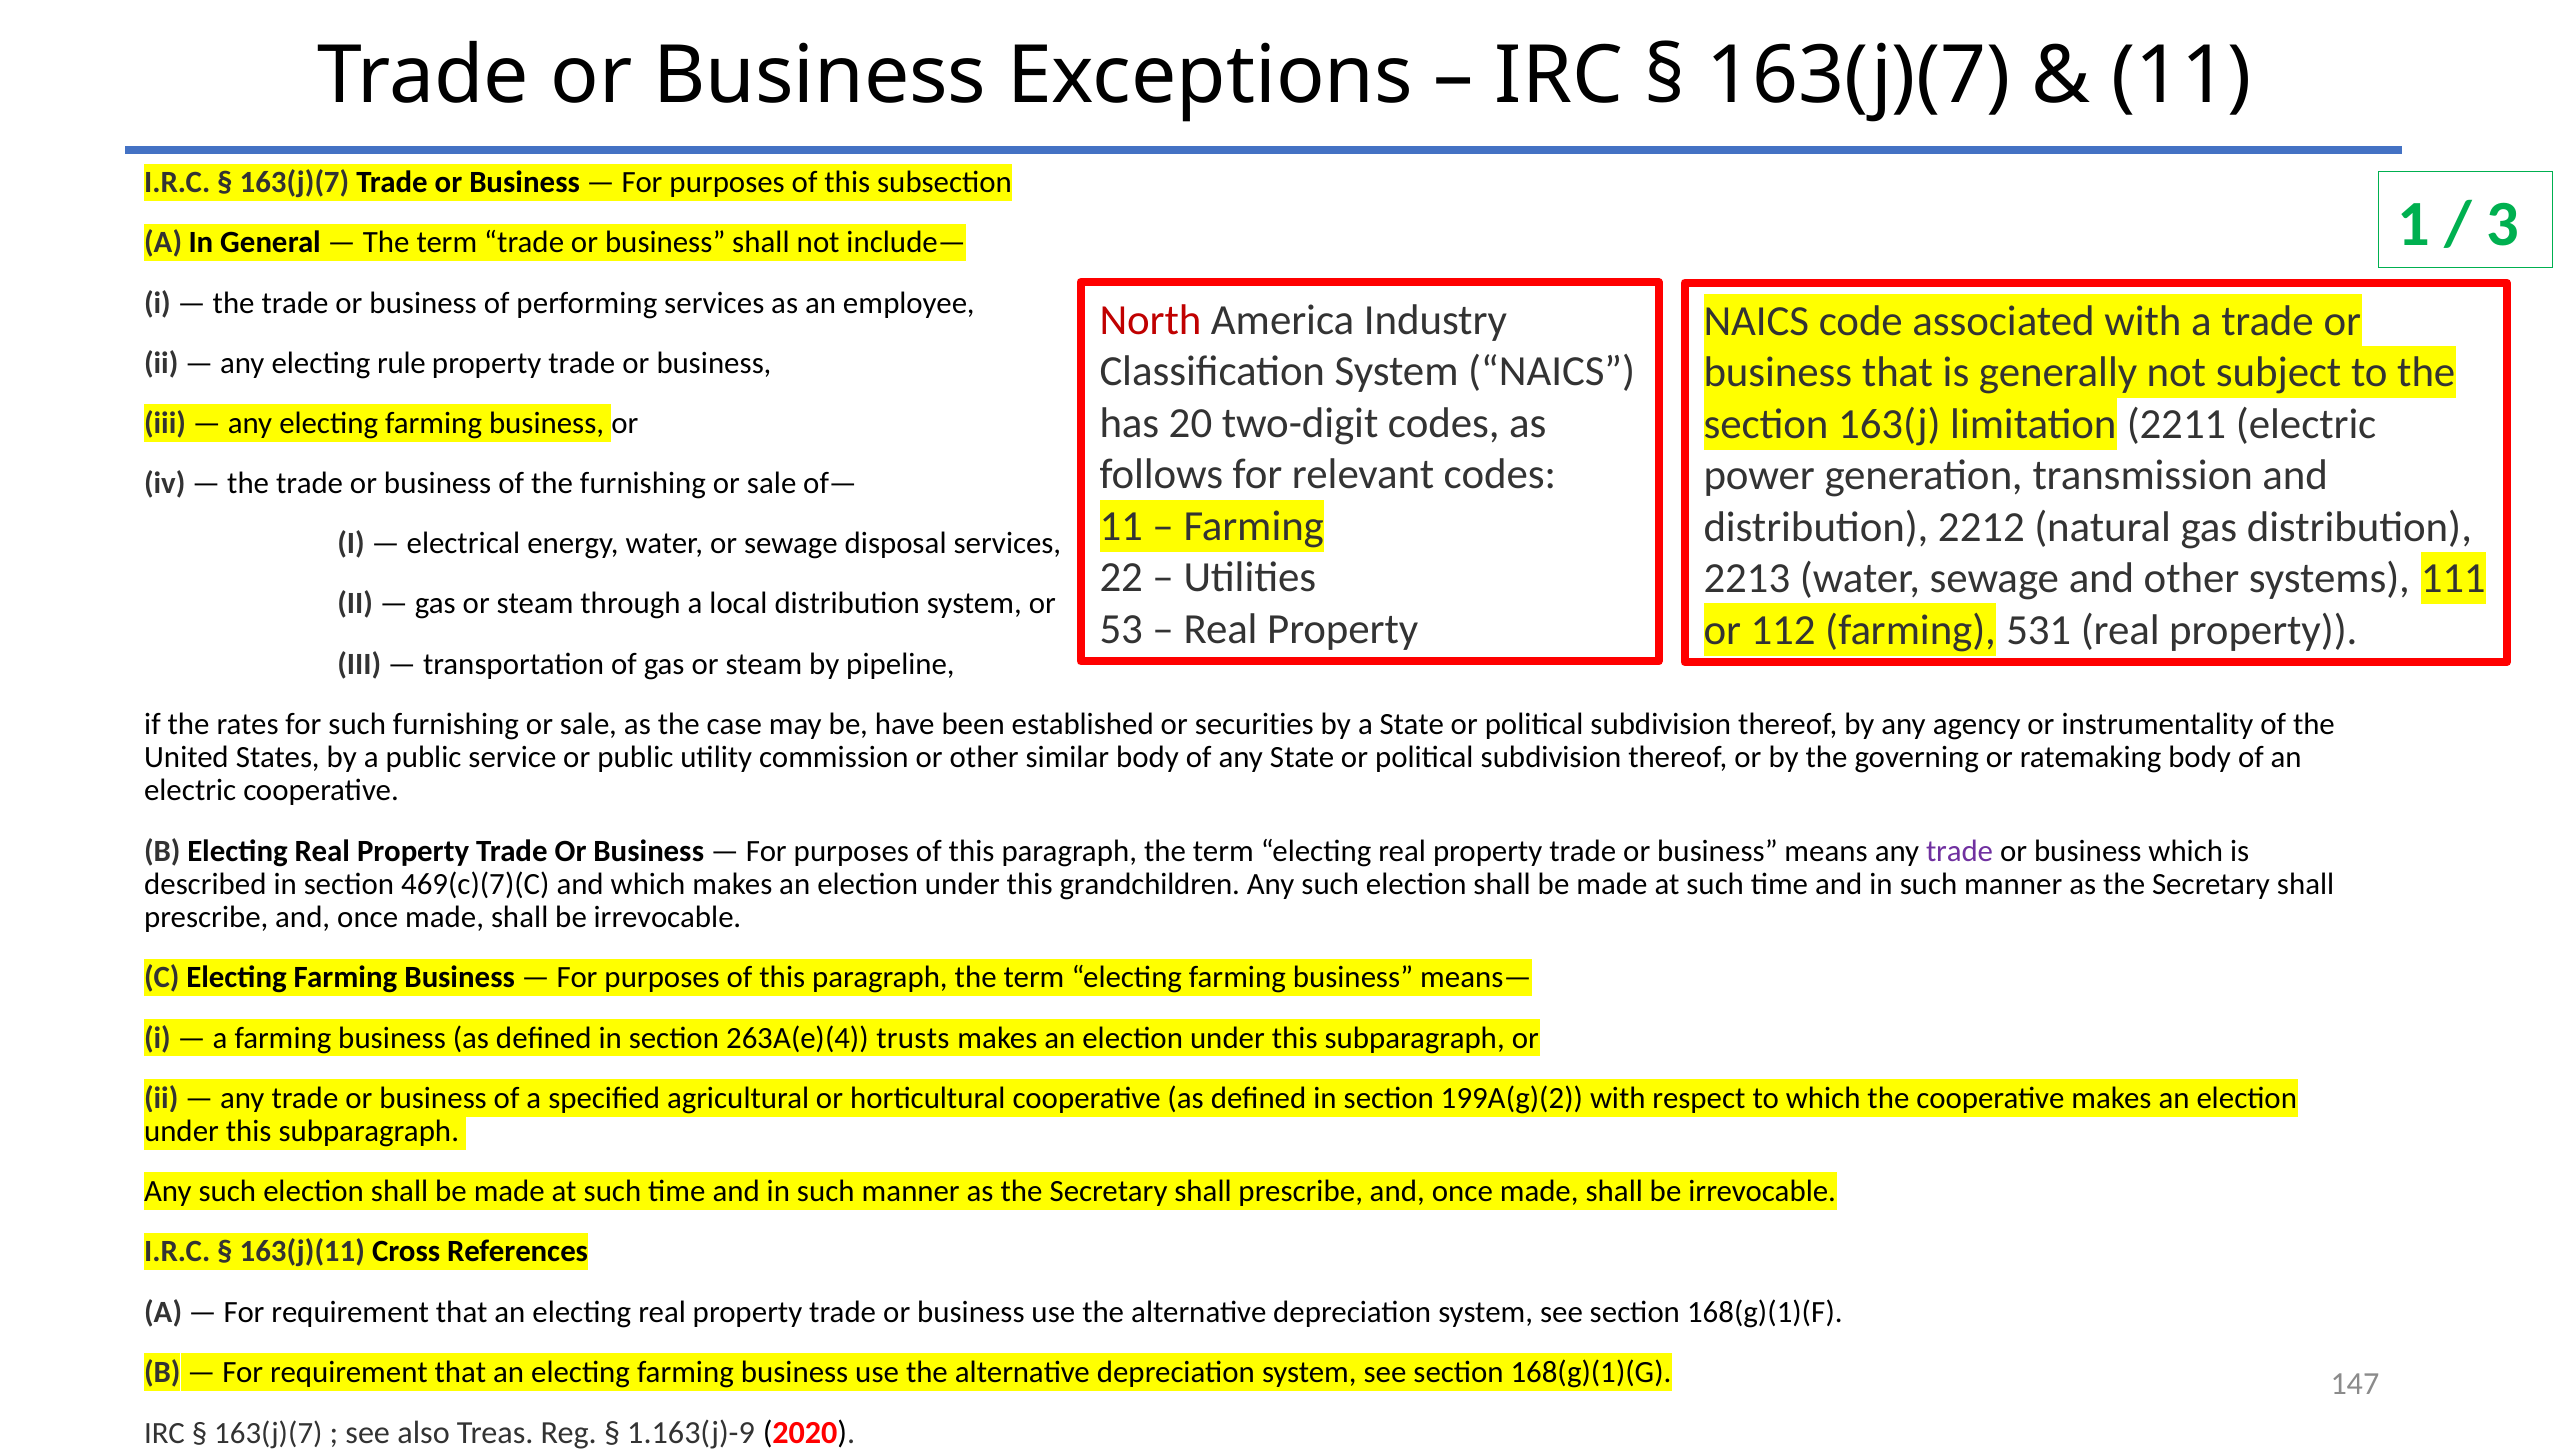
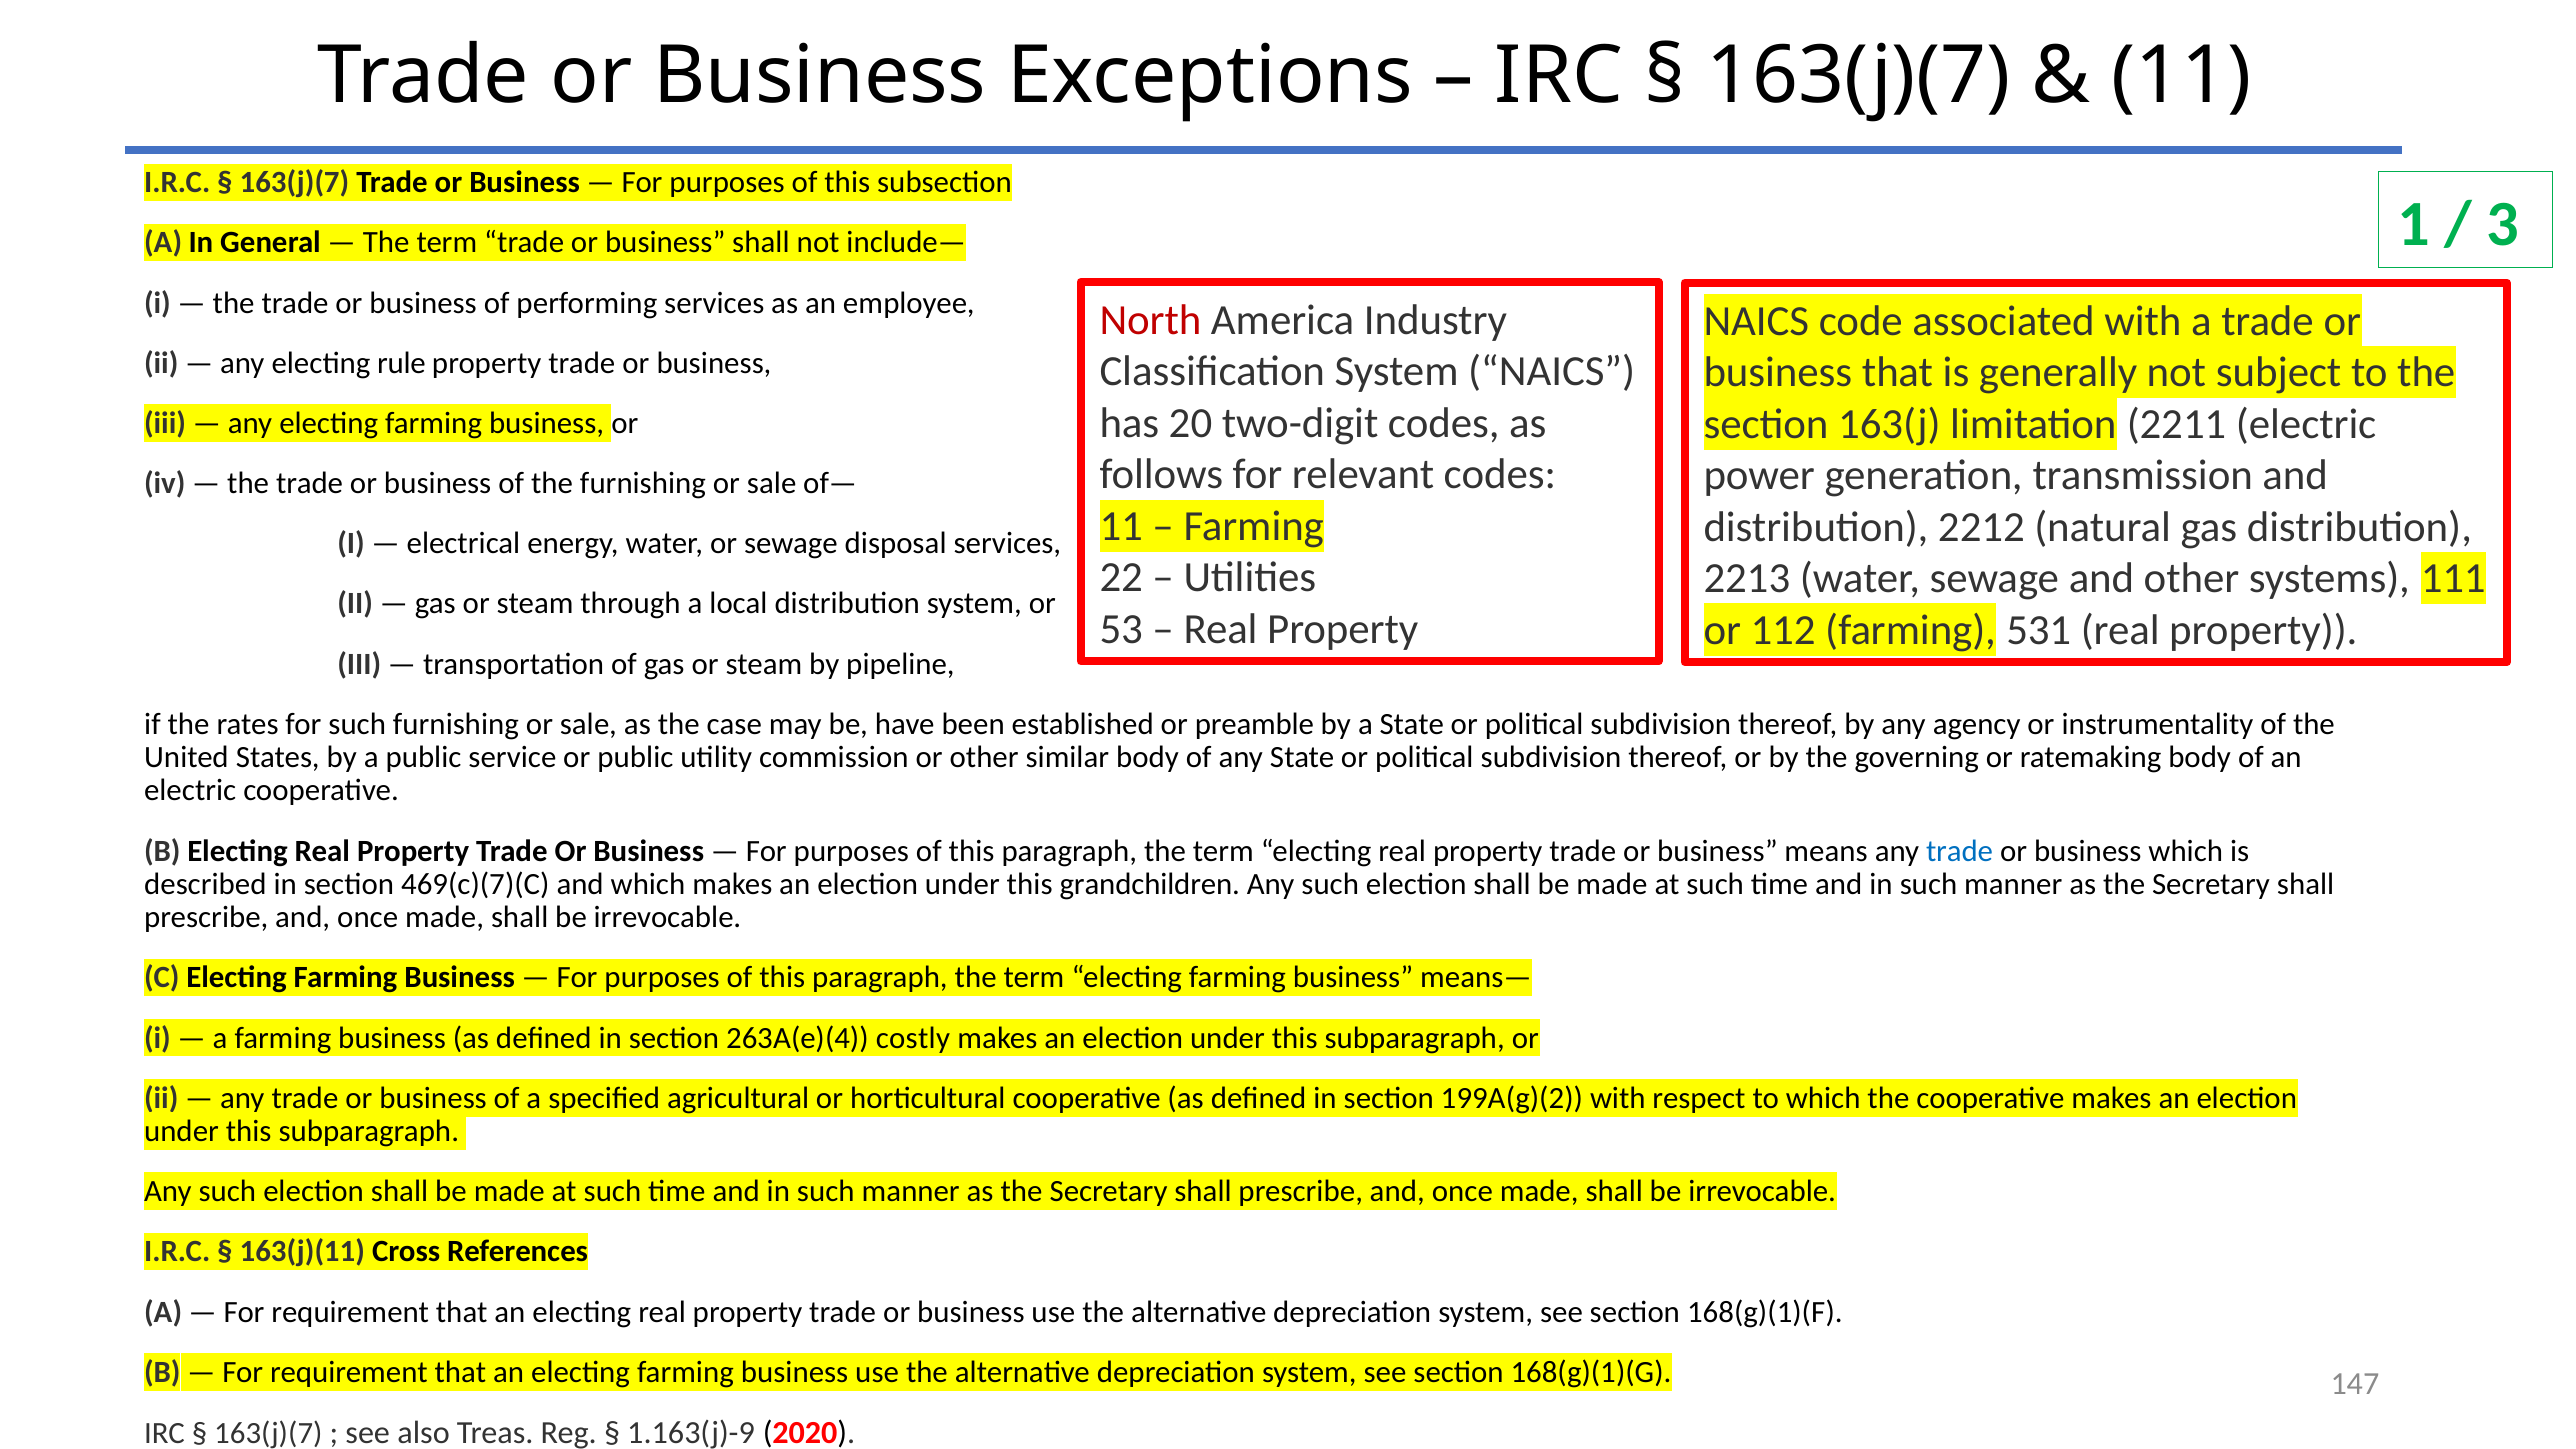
securities: securities -> preamble (1254, 724)
trade colour: purple -> blue (1959, 851)
trusts: trusts -> costly (913, 1038)
